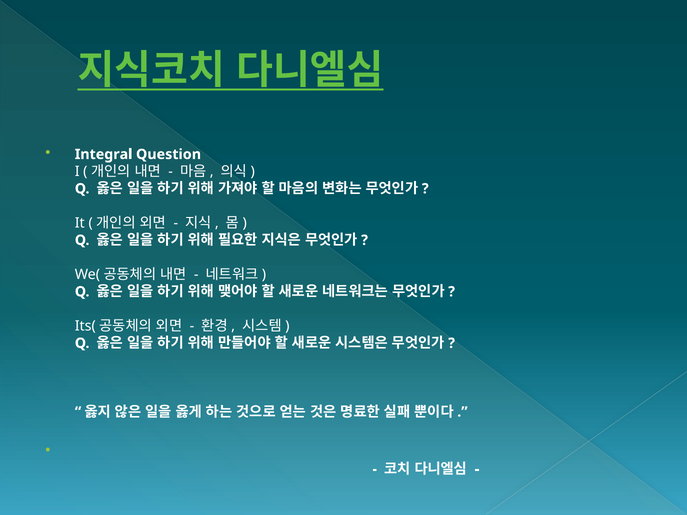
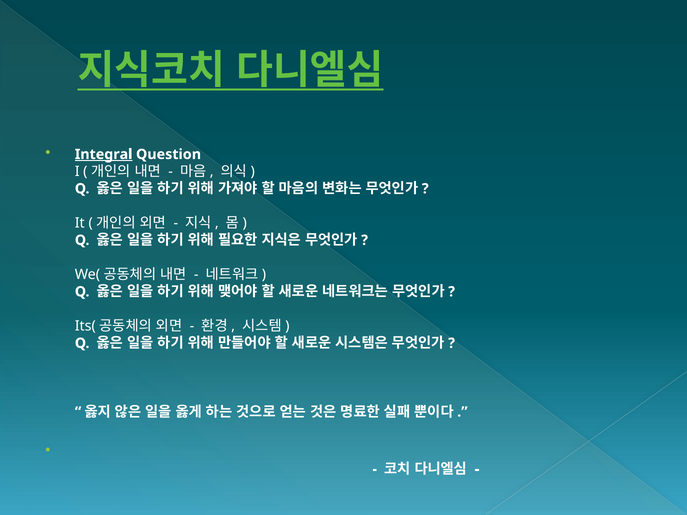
Integral underline: none -> present (104, 154)
